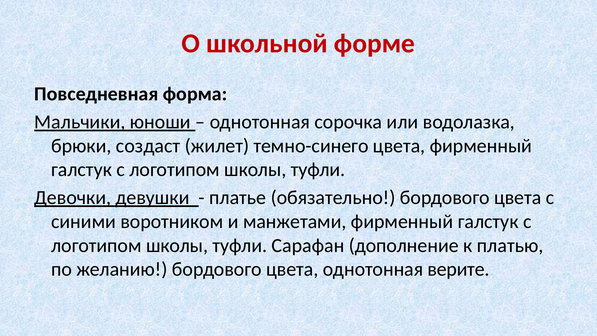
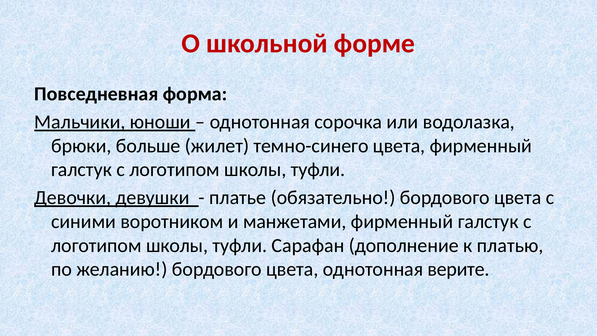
создаст: создаст -> больше (148, 146)
